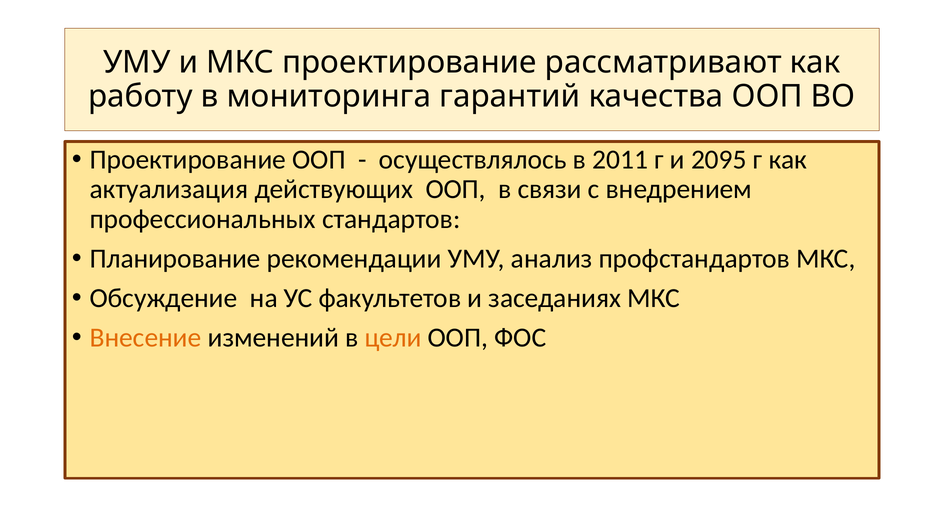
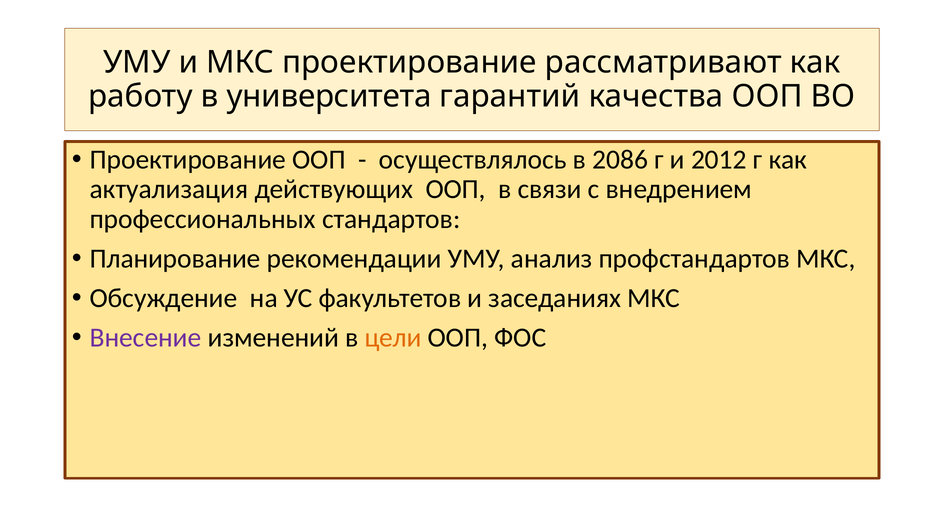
мониторинга: мониторинга -> университета (329, 96)
2011: 2011 -> 2086 (620, 160)
2095: 2095 -> 2012 (719, 160)
Внесение colour: orange -> purple (146, 338)
